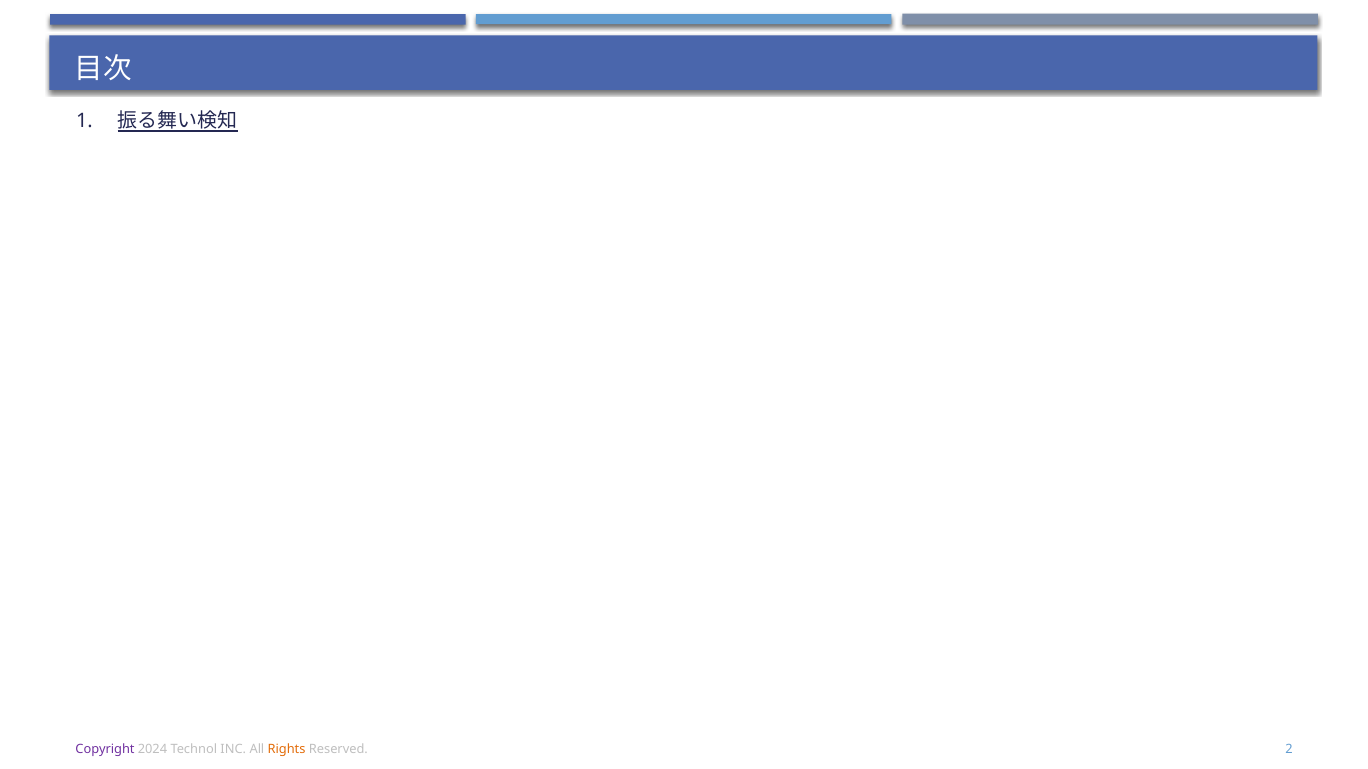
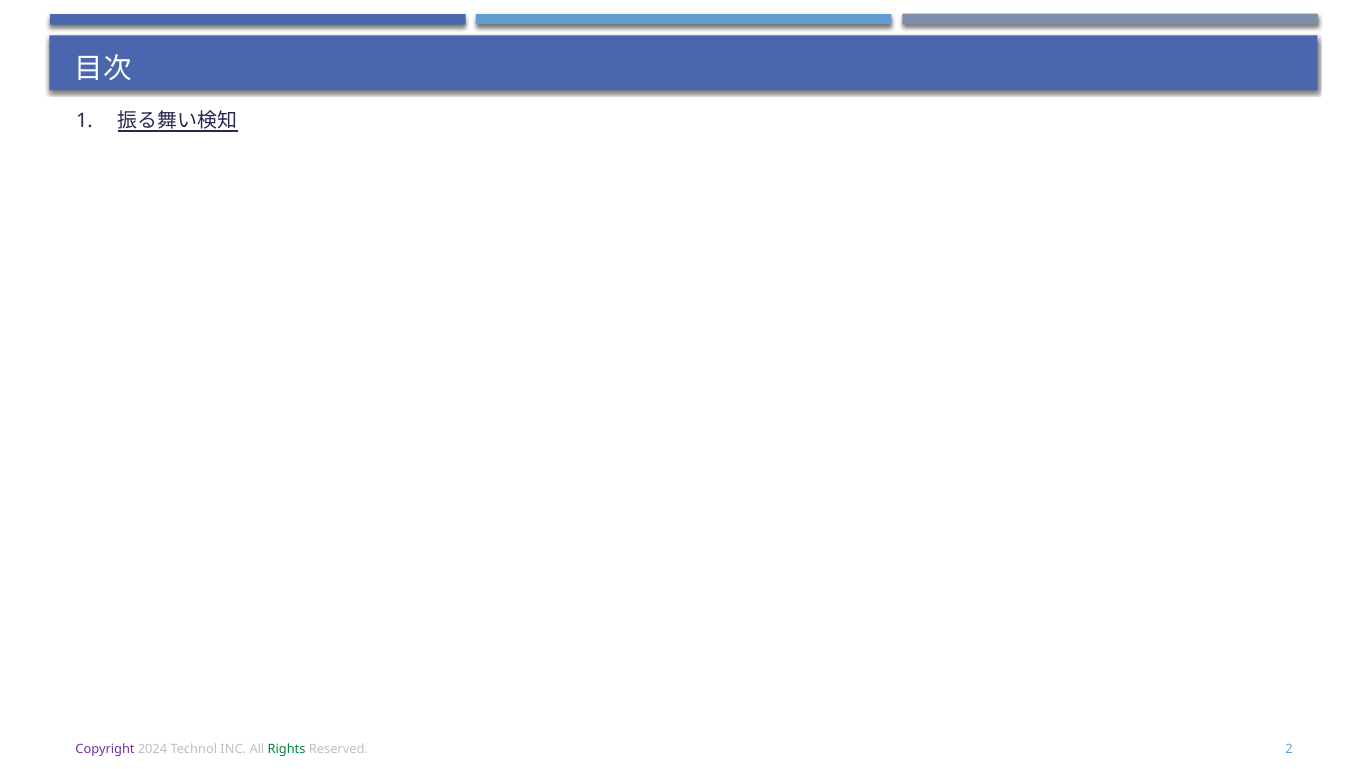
Rights colour: orange -> green (287, 750)
